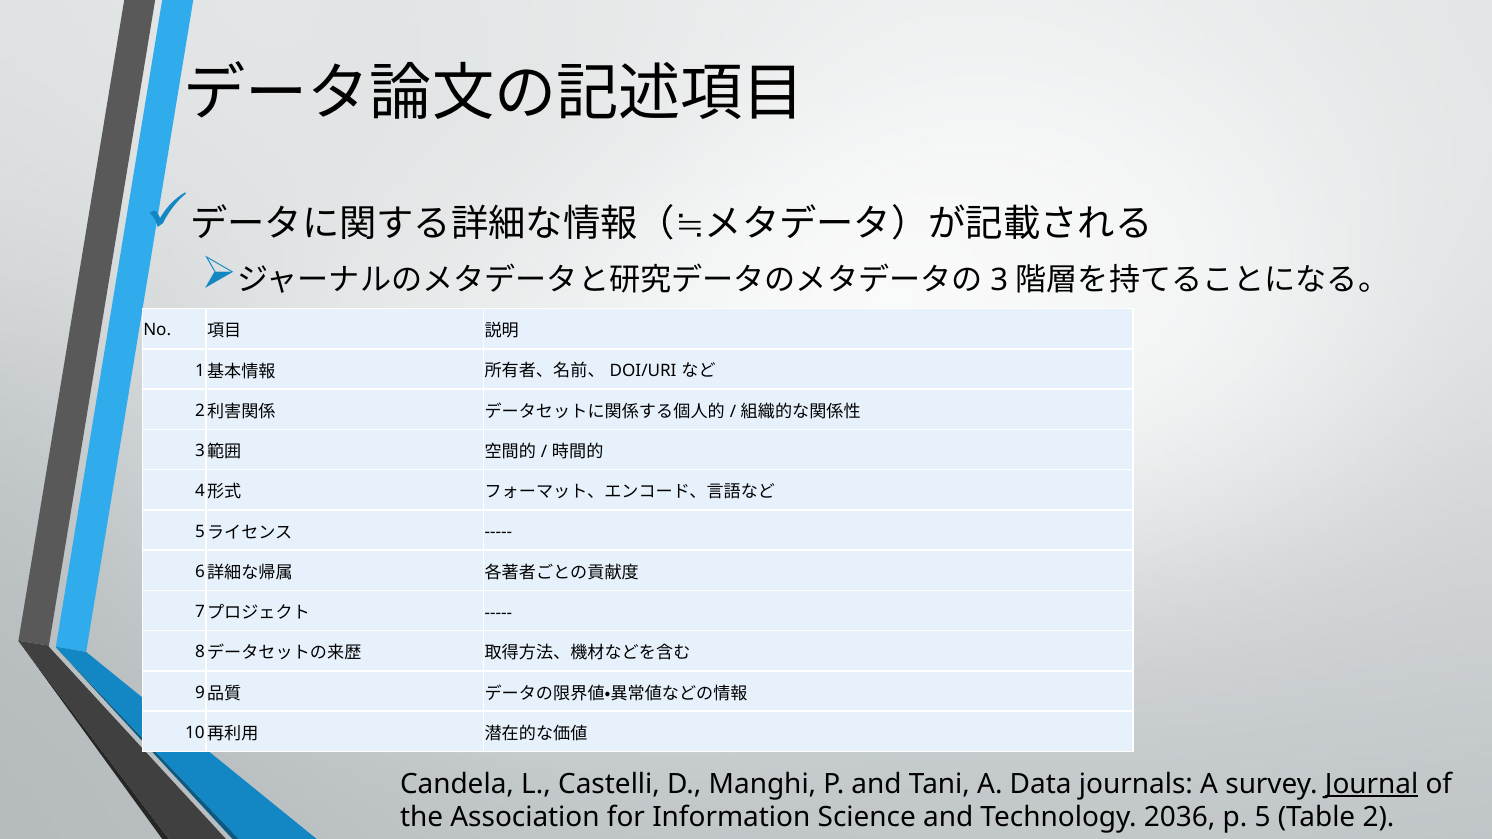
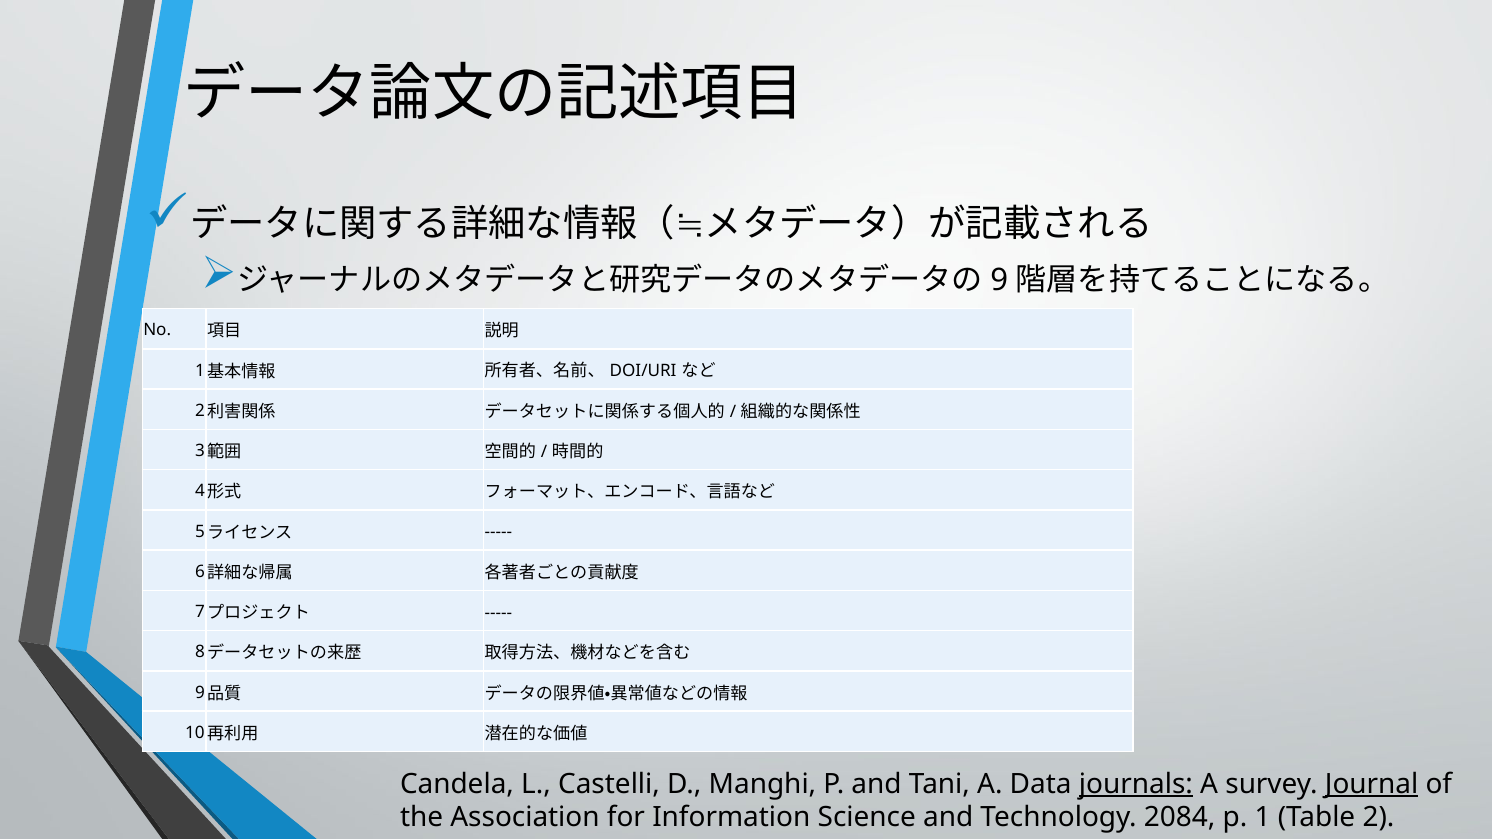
3: 3 -> 9 (999, 280)
journals underline: none -> present (1136, 784)
2036: 2036 -> 2084 (1180, 818)
5: 5 -> 1 (1263, 818)
